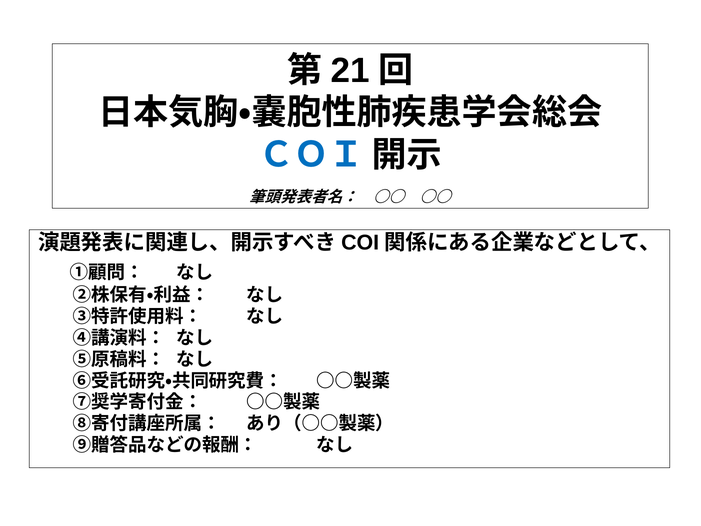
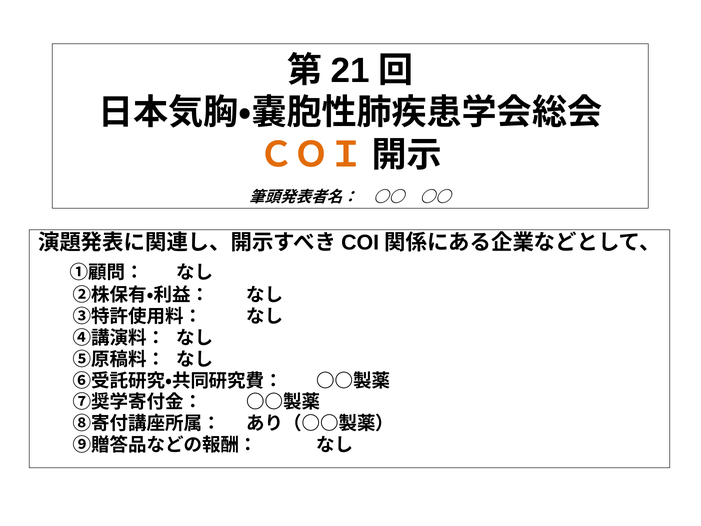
ＣＯＩ colour: blue -> orange (311, 155)
